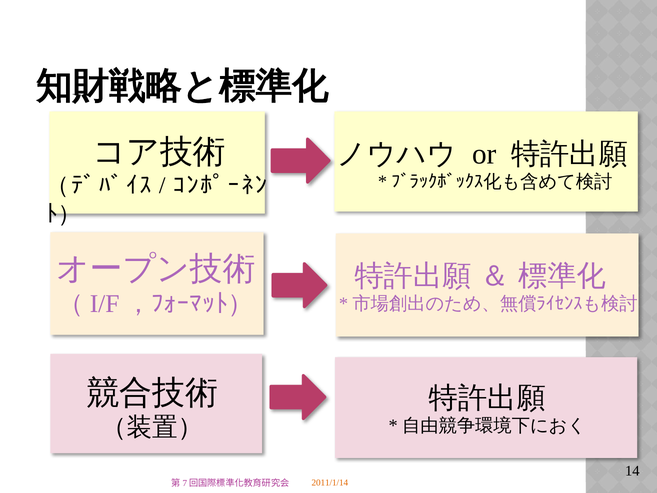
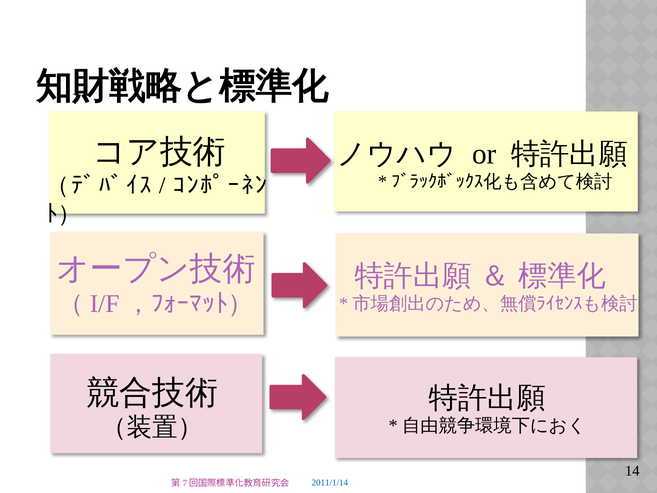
2011/1/14 colour: orange -> blue (330, 483)
